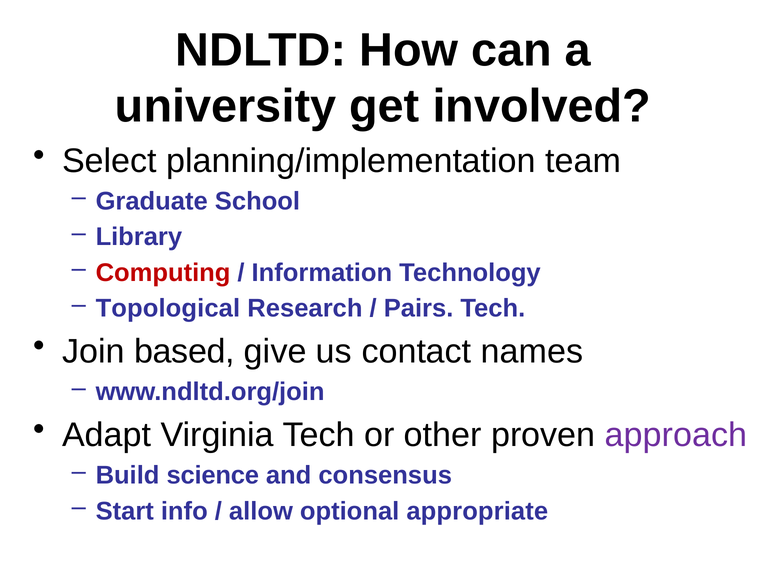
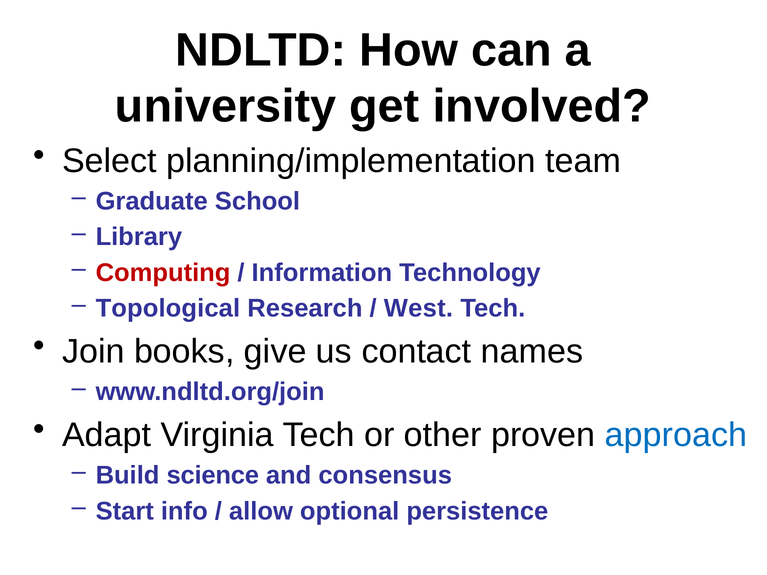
Pairs: Pairs -> West (418, 309)
based: based -> books (184, 352)
approach colour: purple -> blue (676, 435)
appropriate: appropriate -> persistence (477, 511)
